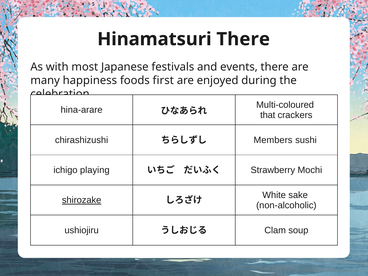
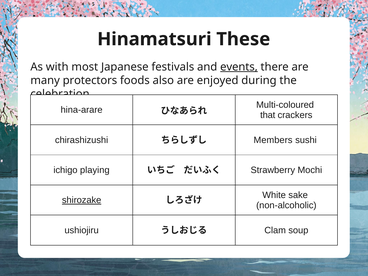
Hinamatsuri There: There -> These (243, 39)
events underline: none -> present (239, 67)
happiness: happiness -> protectors (90, 80)
first: first -> also (163, 80)
